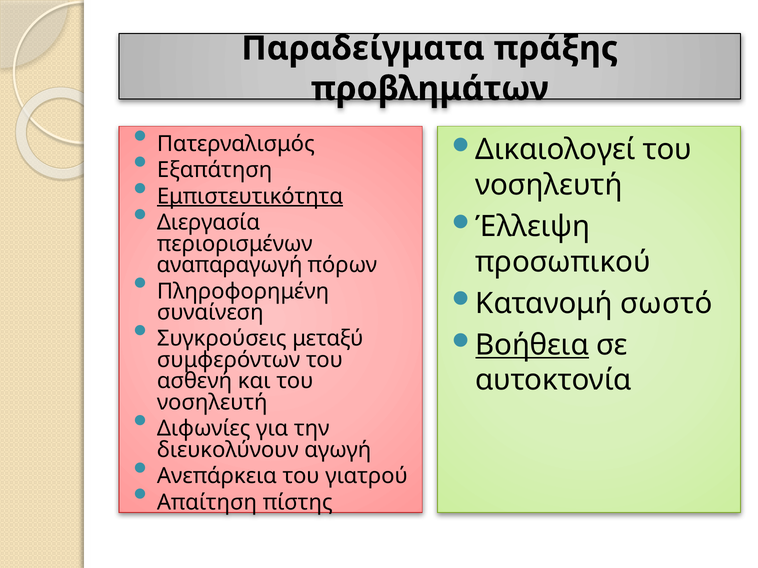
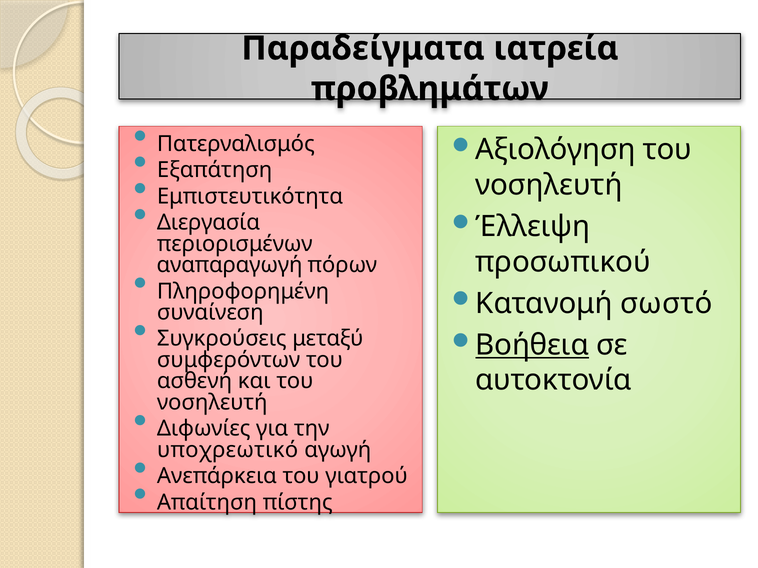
πράξης: πράξης -> ιατρεία (556, 48)
Δικαιολογεί: Δικαιολογεί -> Αξιολόγηση (555, 150)
Εμπιστευτικότητα underline: present -> none (250, 197)
διευκολύνουν: διευκολύνουν -> υποχρεωτικό (228, 450)
